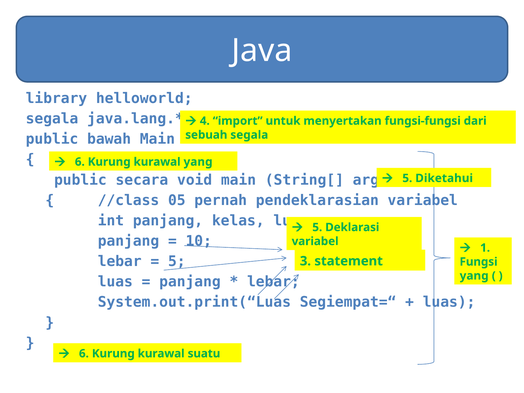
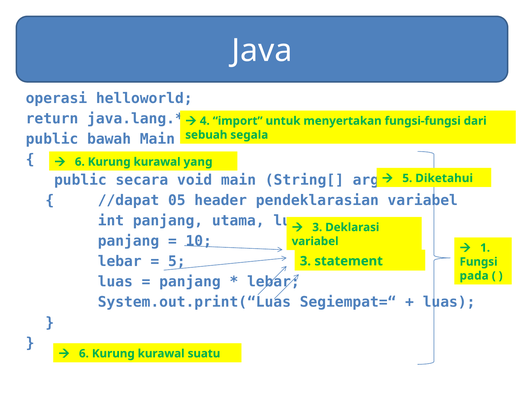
library: library -> operasi (56, 98)
segala: segala -> return (52, 119)
//class: //class -> //dapat (128, 200)
pernah: pernah -> header (221, 200)
kelas: kelas -> utama (238, 221)
5: 5 -> 3 (317, 227)
yang: yang -> pada (474, 276)
